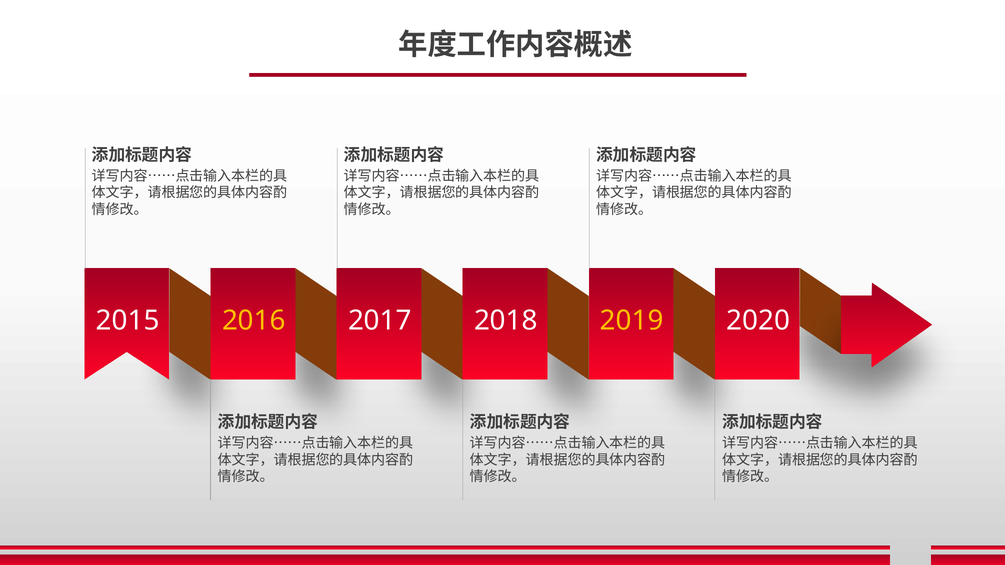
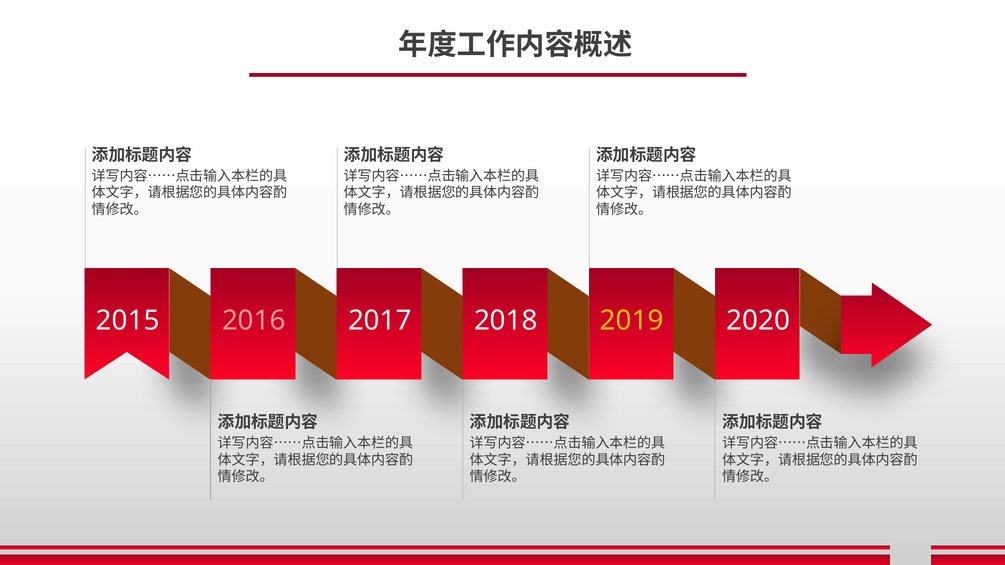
2016 colour: yellow -> pink (254, 321)
